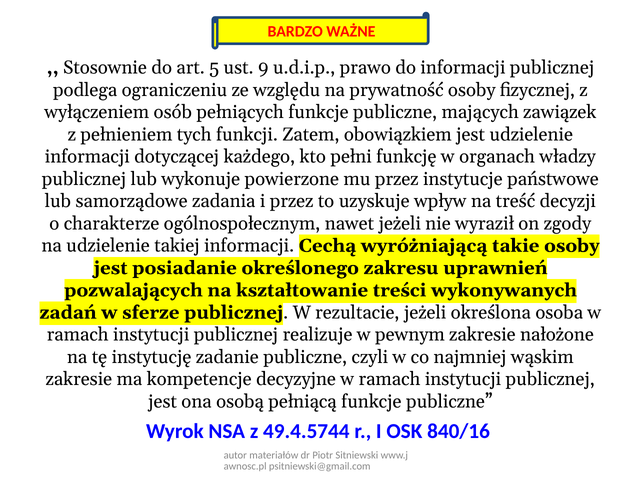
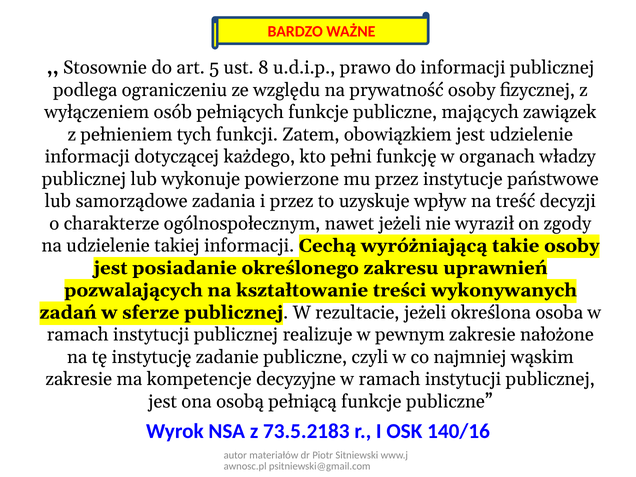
9: 9 -> 8 (263, 68)
49.4.5744: 49.4.5744 -> 73.5.2183 (306, 431)
840/16: 840/16 -> 140/16 (459, 431)
